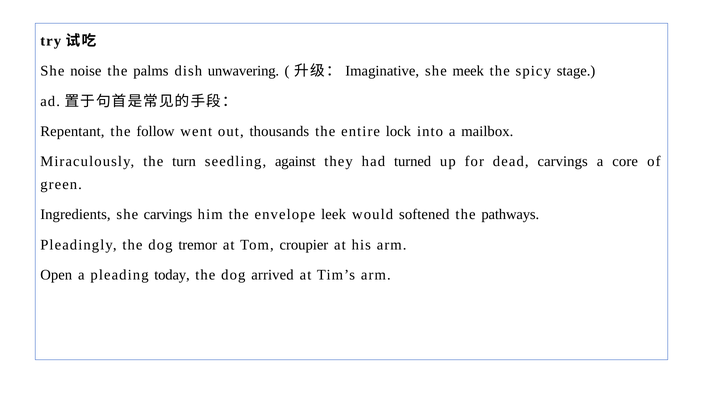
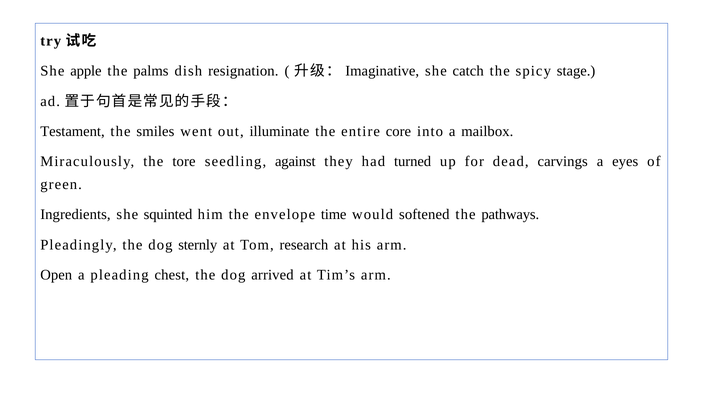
noise: noise -> apple (86, 71)
unwavering: unwavering -> resignation (243, 71)
meek: meek -> catch (468, 71)
Repentant: Repentant -> Testament (72, 132)
follow: follow -> smiles (155, 132)
thousands: thousands -> illuminate (279, 132)
lock: lock -> core (398, 132)
turn: turn -> tore (184, 162)
core: core -> eyes (625, 162)
she carvings: carvings -> squinted (168, 215)
leek: leek -> time (334, 215)
tremor: tremor -> sternly (198, 245)
croupier: croupier -> research (304, 245)
today: today -> chest (172, 275)
